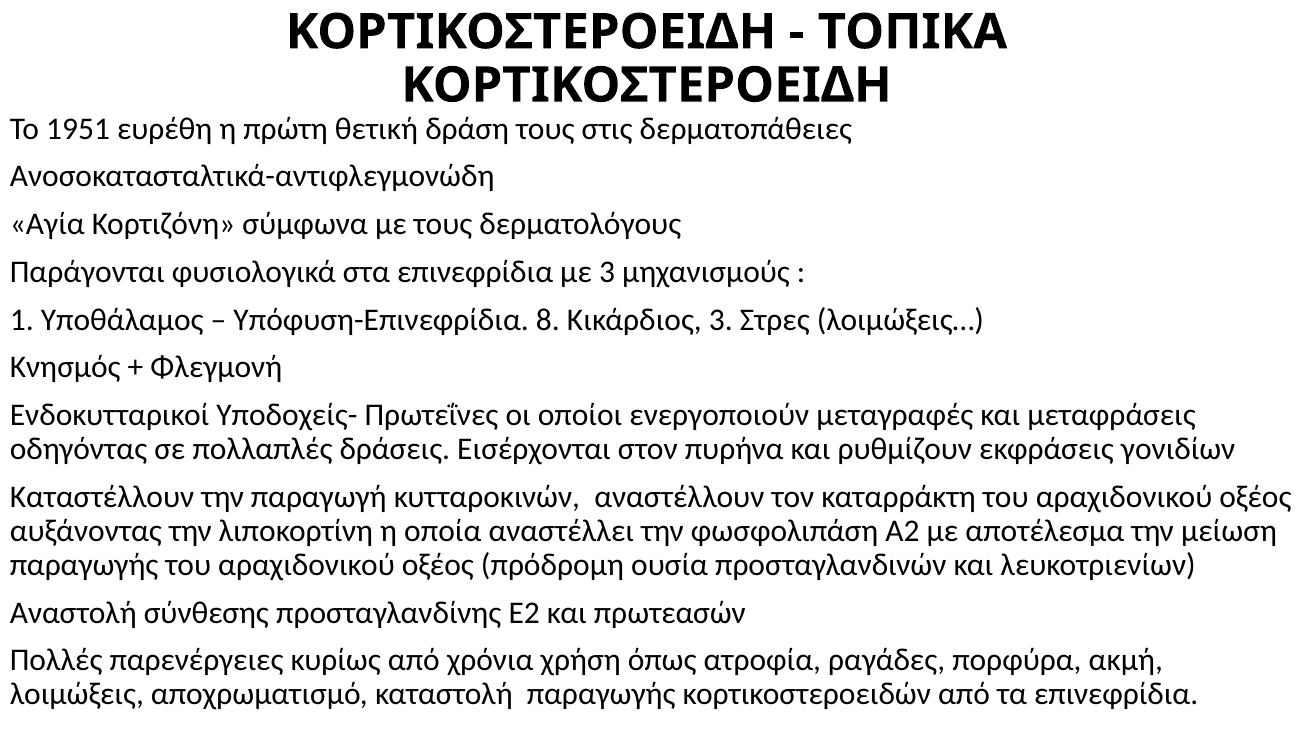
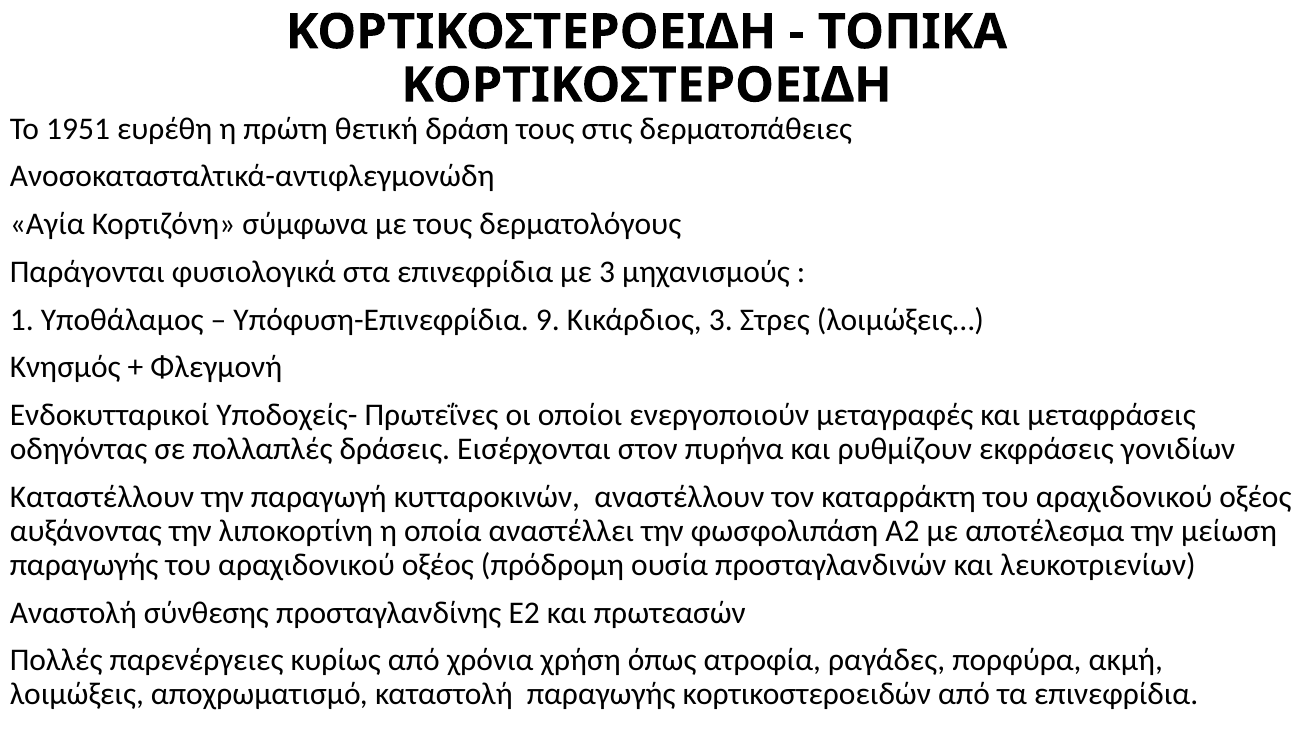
8: 8 -> 9 (548, 319)
